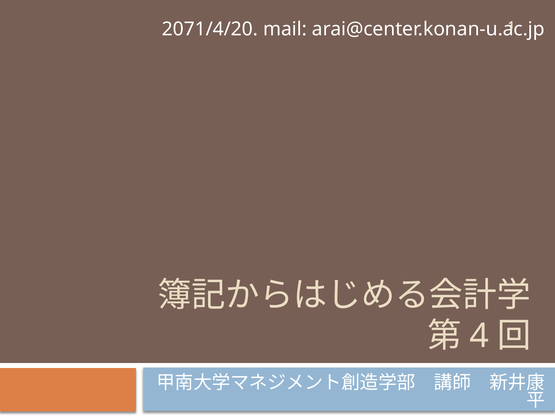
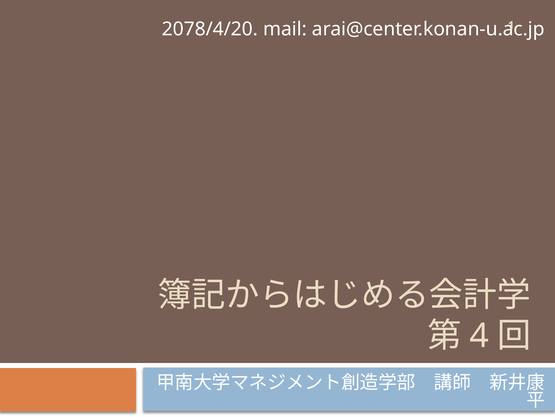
2071/4/20: 2071/4/20 -> 2078/4/20 (210, 29)
